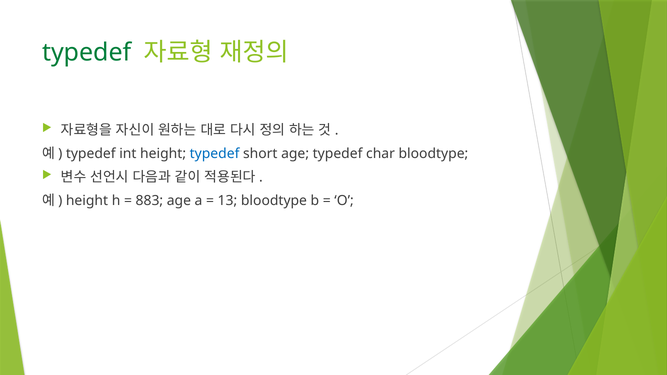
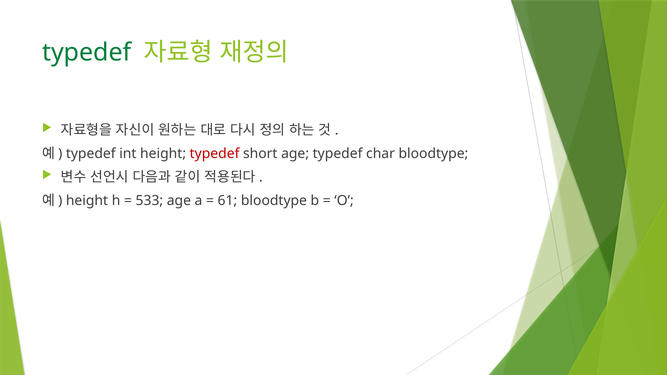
typedef colour: blue -> red (215, 154)
883: 883 -> 533 (149, 201)
13: 13 -> 61 (227, 201)
